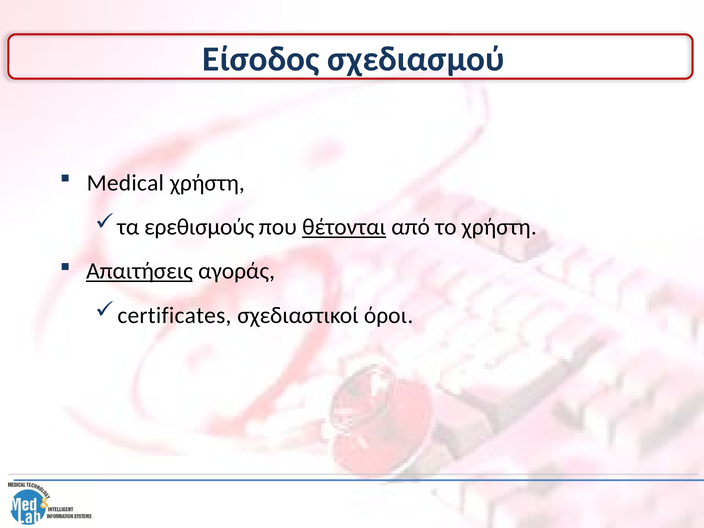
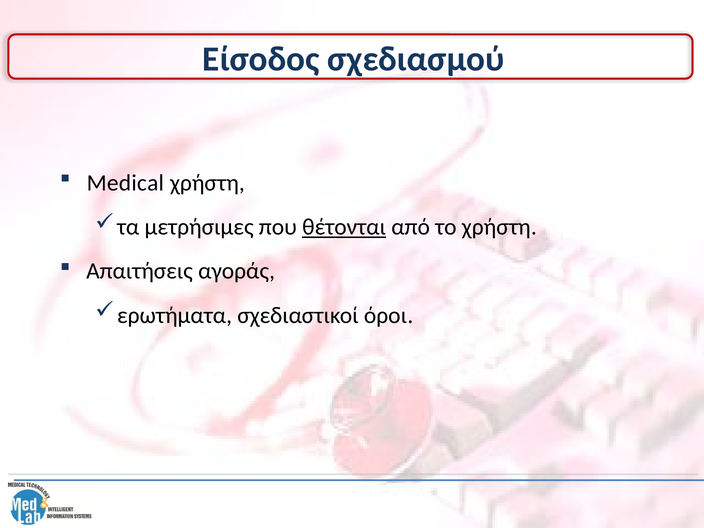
ερεθισμούς: ερεθισμούς -> μετρήσιμες (199, 227)
Απαιτήσεις underline: present -> none (140, 271)
certificates: certificates -> ερωτήματα (175, 315)
